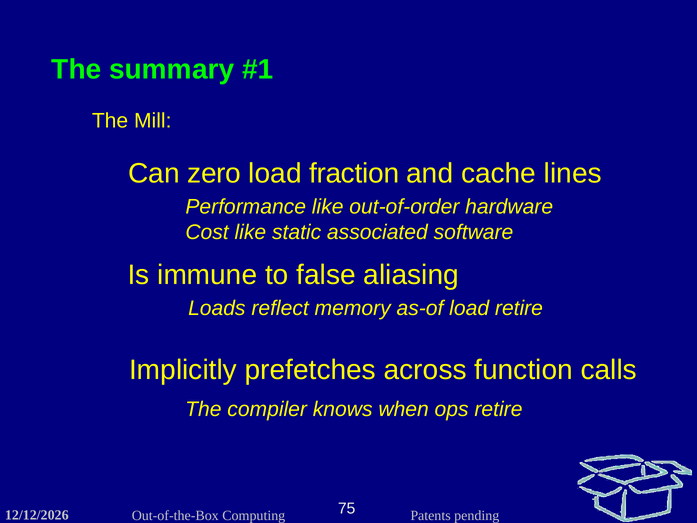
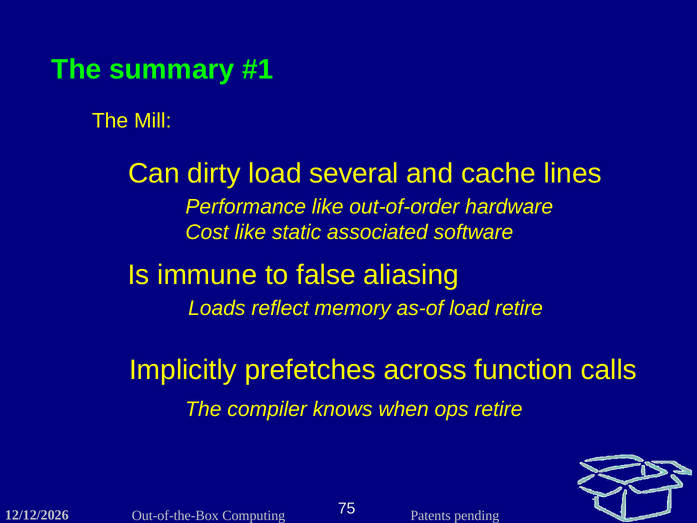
zero: zero -> dirty (214, 174)
fraction: fraction -> several (354, 174)
